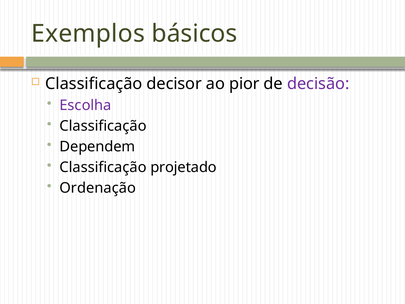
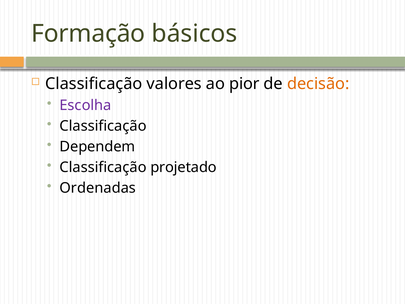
Exemplos: Exemplos -> Formação (88, 34)
decisor: decisor -> valores (174, 84)
decisão colour: purple -> orange (318, 84)
Ordenação: Ordenação -> Ordenadas (98, 188)
